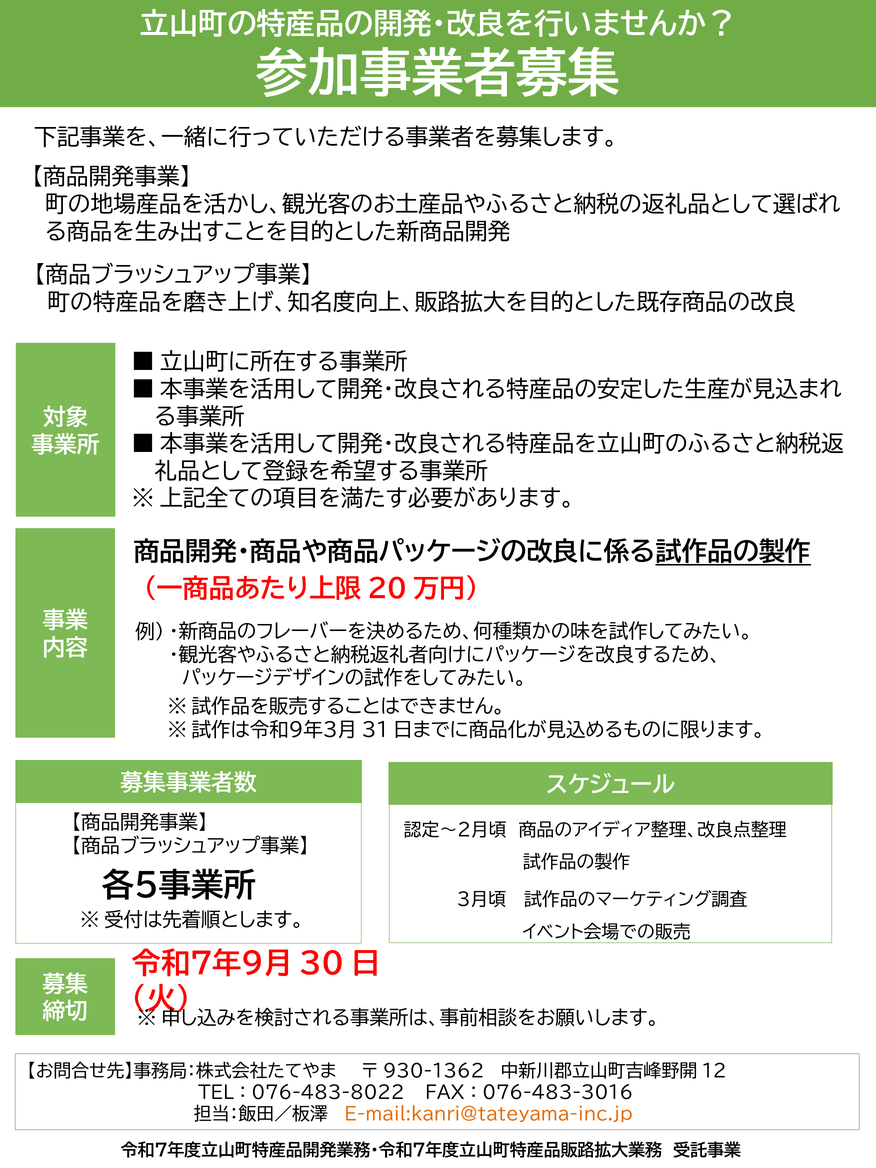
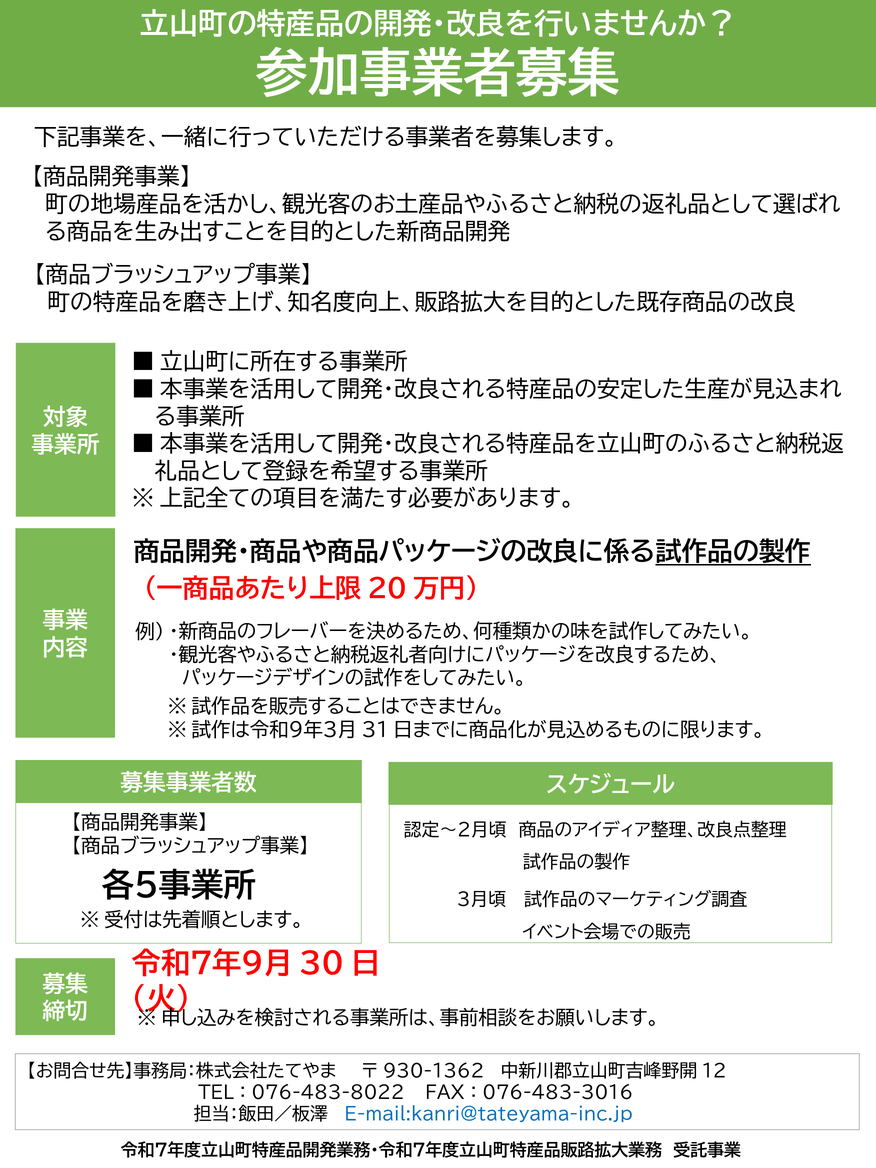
E-mail:kanri@tateyama-inc.jp colour: orange -> blue (489, 1114)
